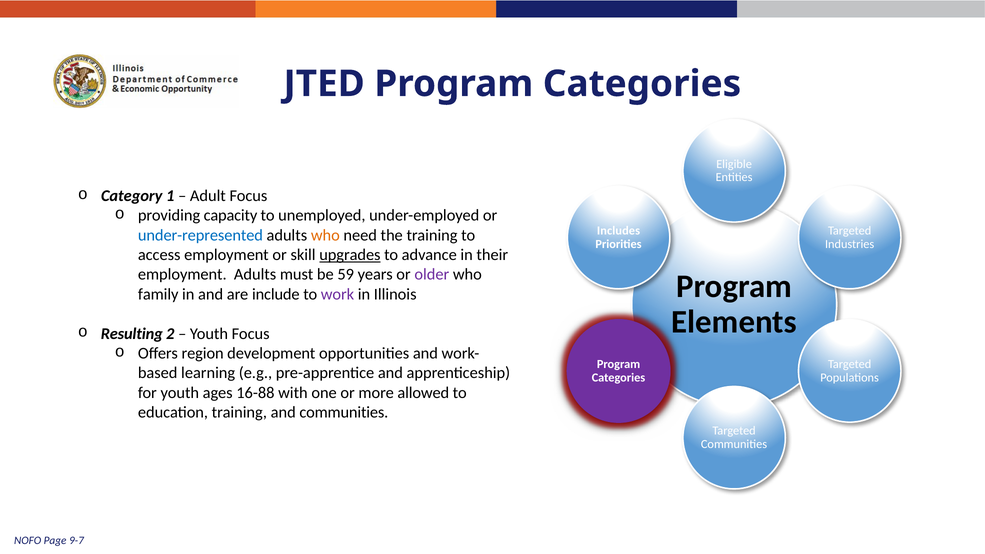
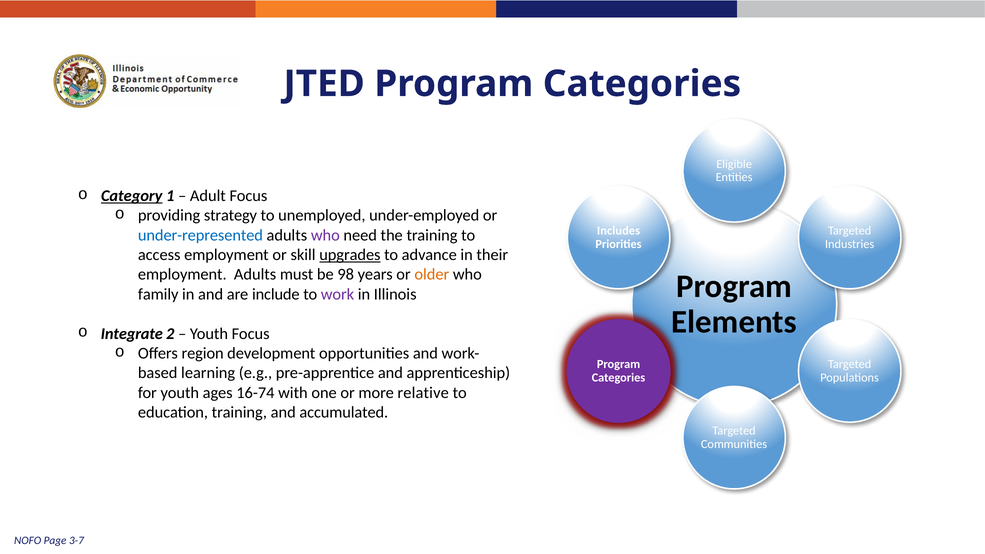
Category underline: none -> present (132, 196)
capacity: capacity -> strategy (230, 216)
who colour: orange -> purple (325, 235)
59: 59 -> 98 (346, 275)
older colour: purple -> orange (432, 275)
Resulting: Resulting -> Integrate (132, 334)
16-88: 16-88 -> 16-74 (255, 393)
allowed: allowed -> relative (423, 393)
and communities: communities -> accumulated (344, 412)
9-7: 9-7 -> 3-7 (76, 540)
